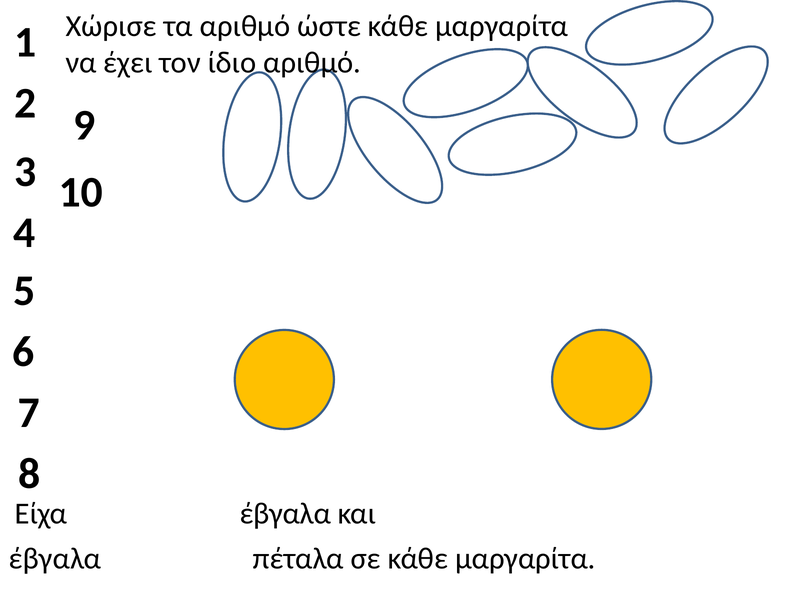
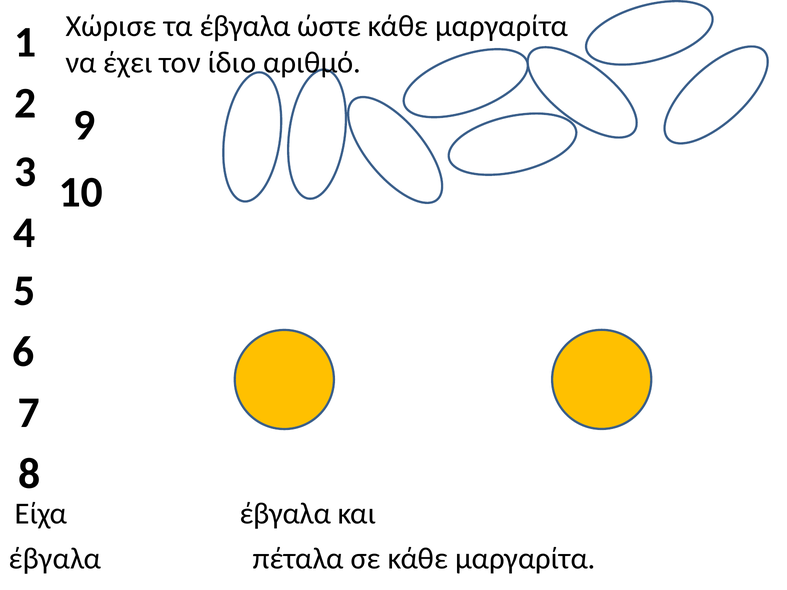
τα αριθμό: αριθμό -> έβγαλα (245, 26)
